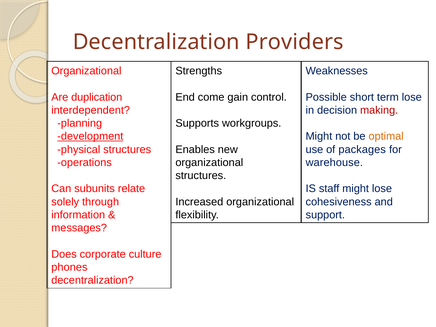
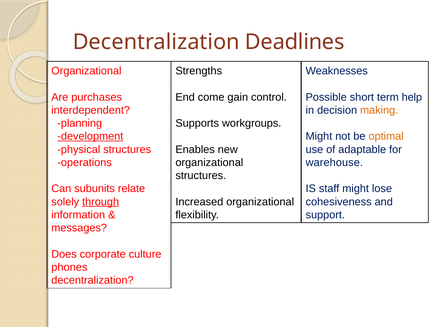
Providers: Providers -> Deadlines (295, 42)
duplication: duplication -> purchases (97, 97)
term lose: lose -> help (412, 97)
making colour: red -> orange (379, 110)
packages: packages -> adaptable (362, 149)
through underline: none -> present (101, 202)
